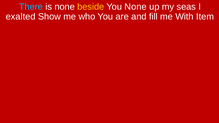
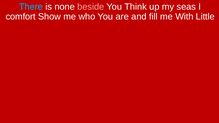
beside colour: yellow -> pink (91, 7)
You None: None -> Think (136, 7)
exalted: exalted -> comfort (21, 17)
Item: Item -> Little (205, 17)
